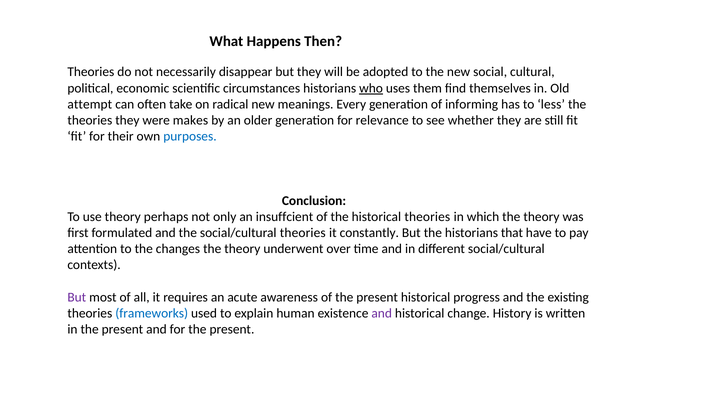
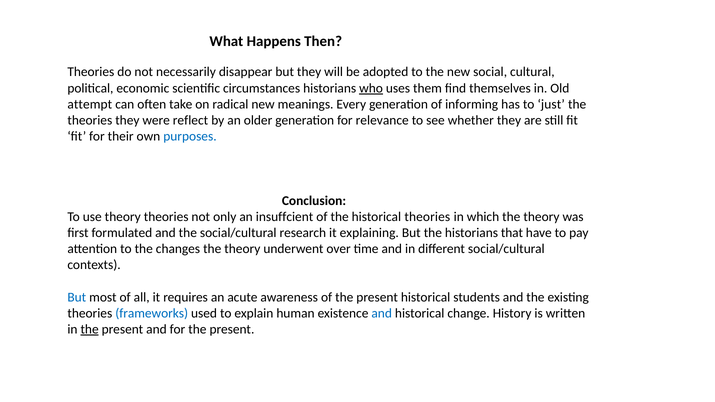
less: less -> just (551, 104)
makes: makes -> reflect (190, 120)
theory perhaps: perhaps -> theories (166, 217)
social/cultural theories: theories -> research (303, 233)
constantly: constantly -> explaining (369, 233)
But colour: purple -> blue (77, 297)
progress: progress -> students (477, 297)
and colour: purple -> blue (382, 313)
the underline: none -> present (90, 329)
